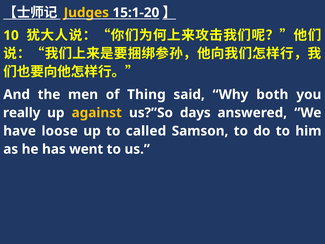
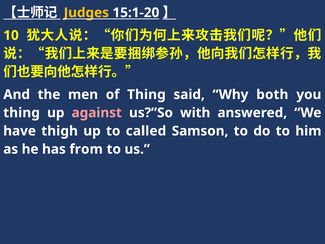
really: really -> thing (22, 113)
against colour: yellow -> pink (97, 113)
days: days -> with (195, 113)
loose: loose -> thigh (60, 131)
went: went -> from (86, 149)
